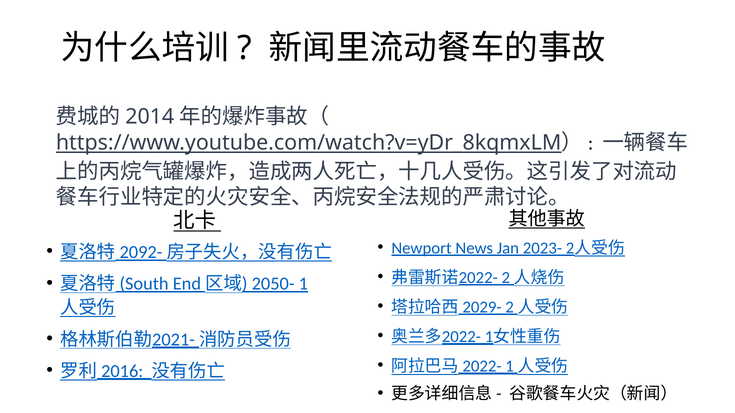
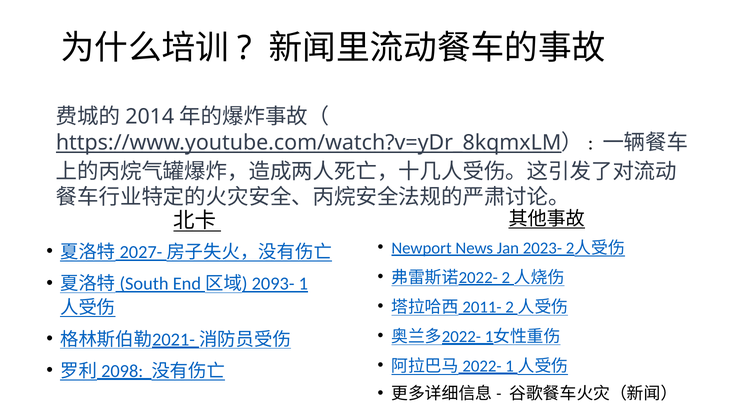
2092-: 2092- -> 2027- (141, 253)
2050-: 2050- -> 2093- (273, 284)
2029-: 2029- -> 2011- (482, 308)
2016: 2016 -> 2098 (122, 371)
